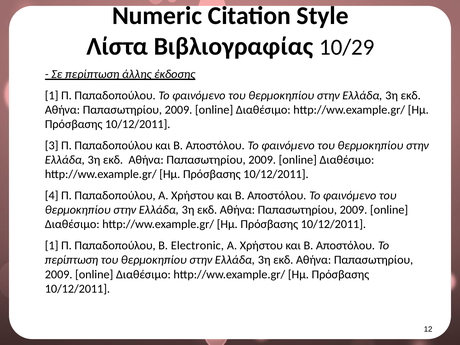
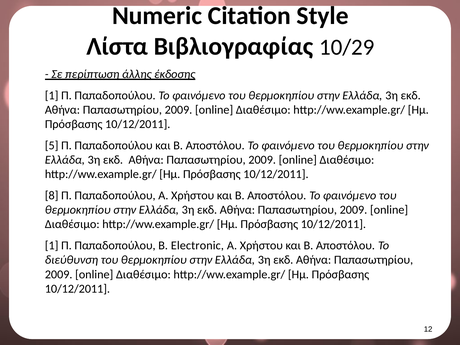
3: 3 -> 5 (52, 145)
4: 4 -> 8 (52, 196)
περίπτωση: περίπτωση -> διεύθυνση (71, 260)
